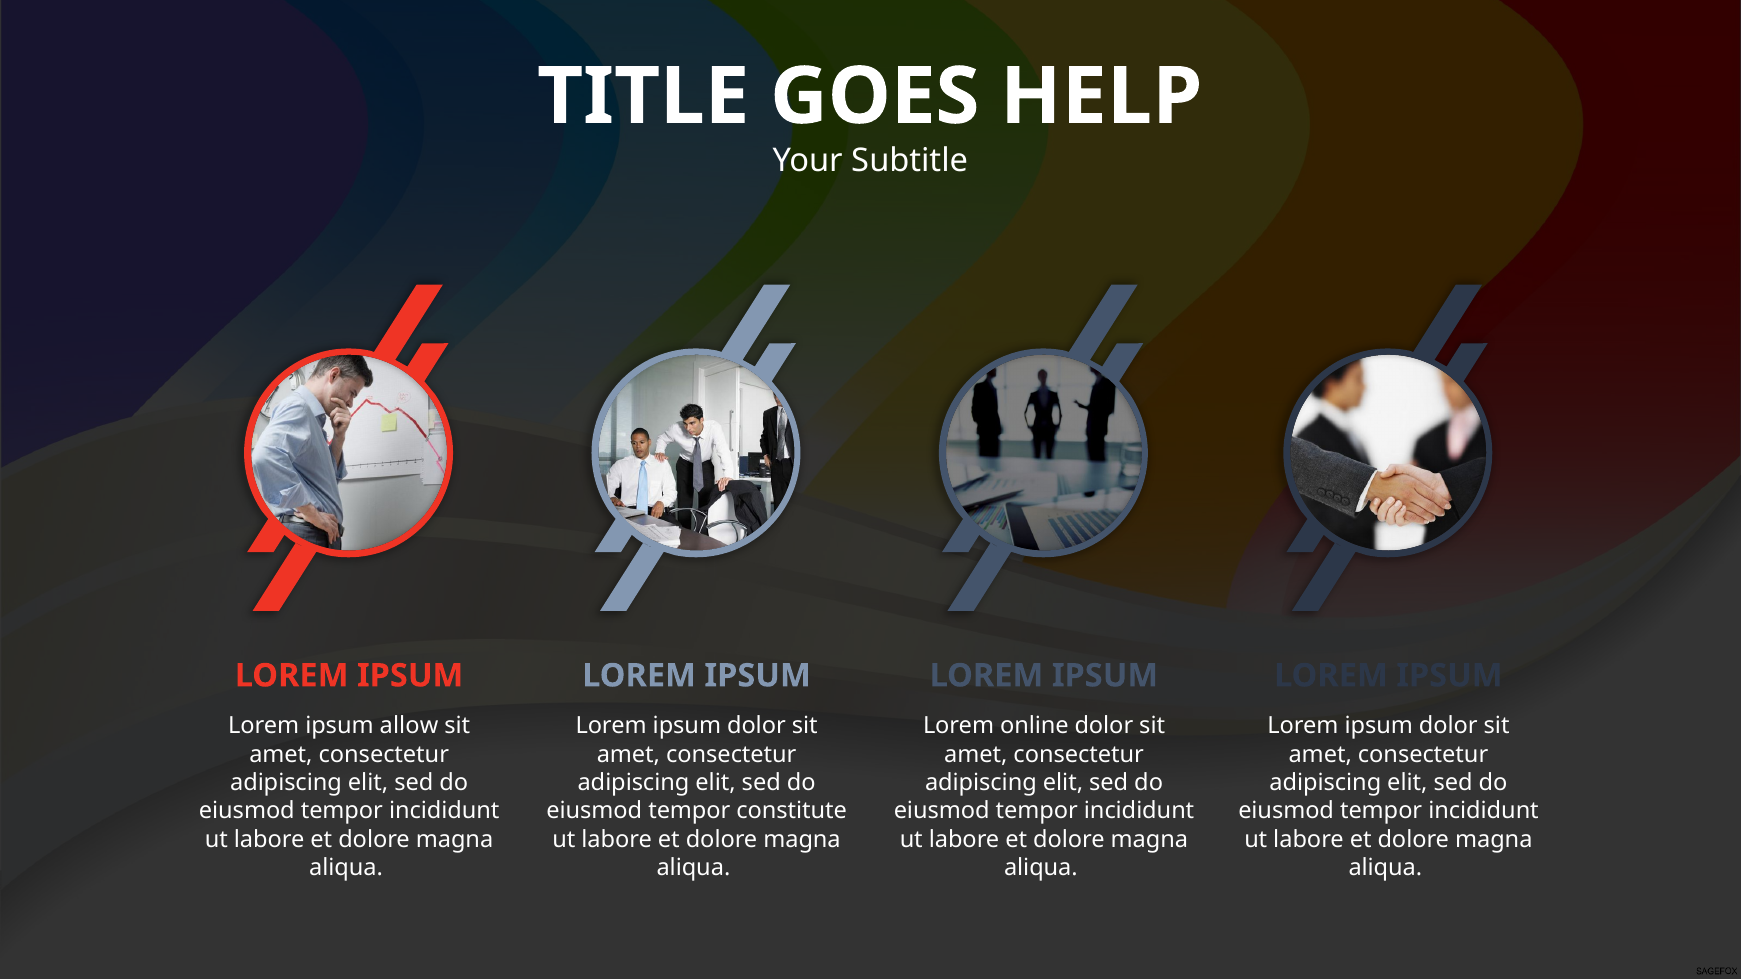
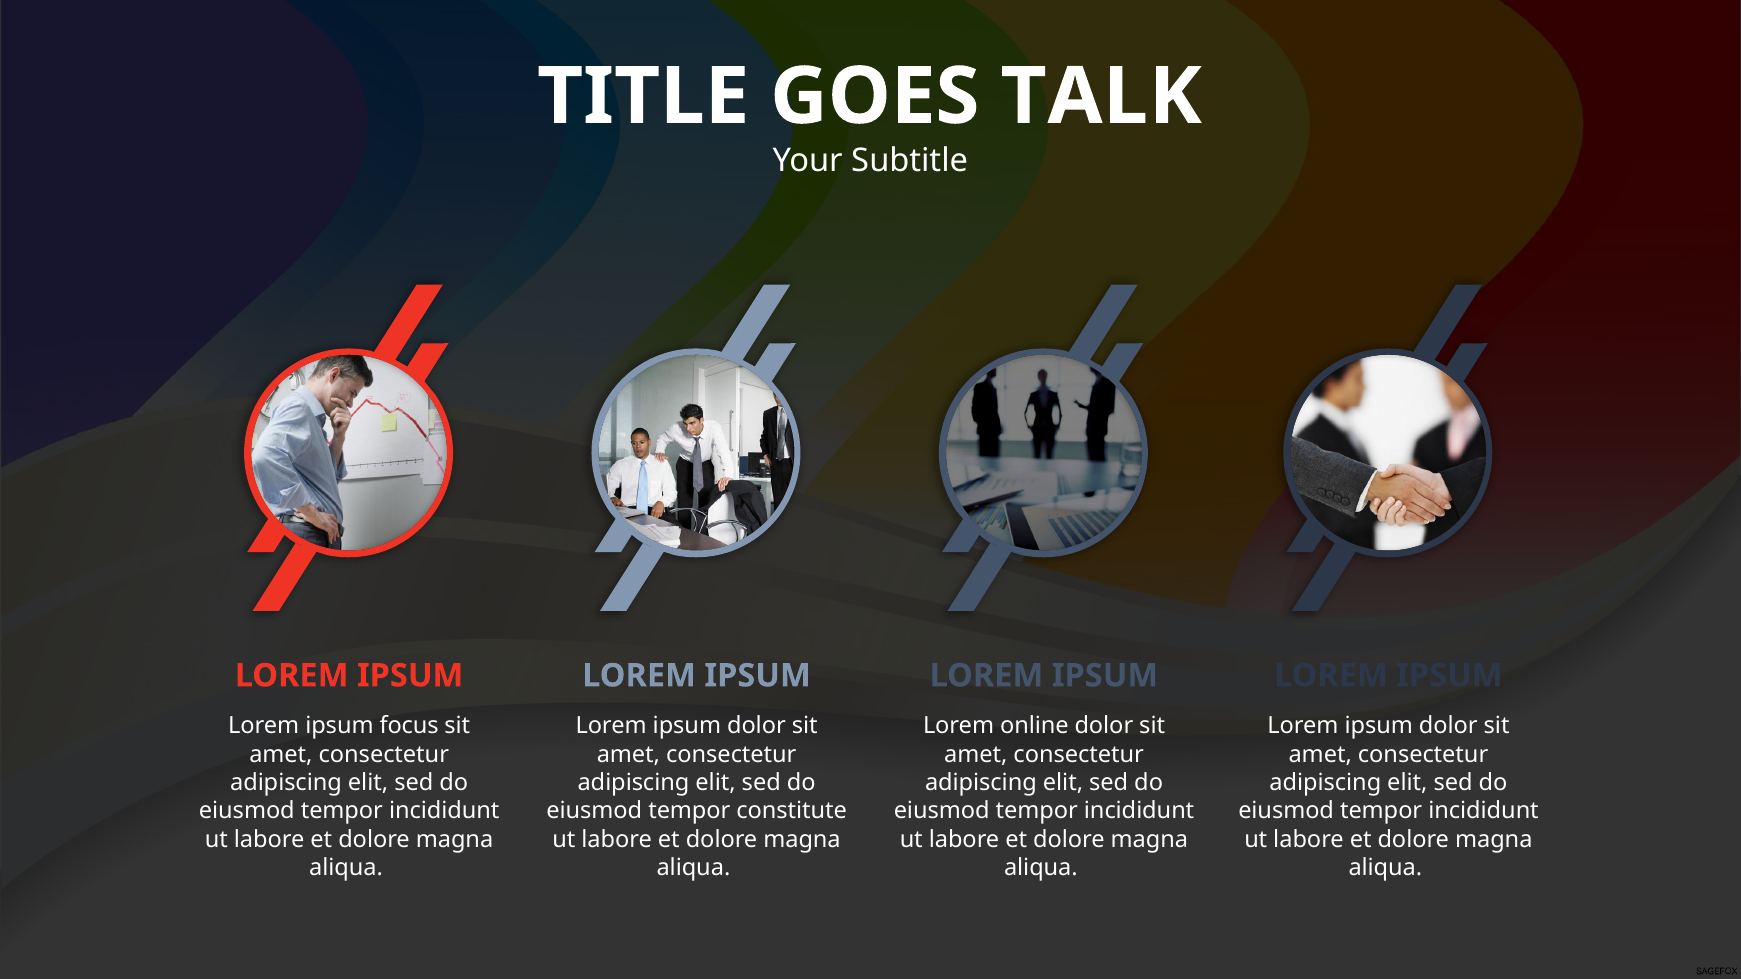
HELP: HELP -> TALK (1101, 97)
allow: allow -> focus (409, 726)
